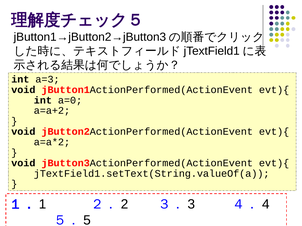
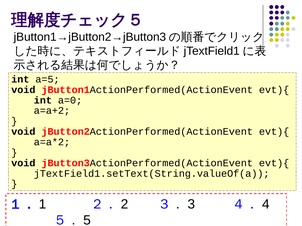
a=3: a=3 -> a=5 (48, 79)
